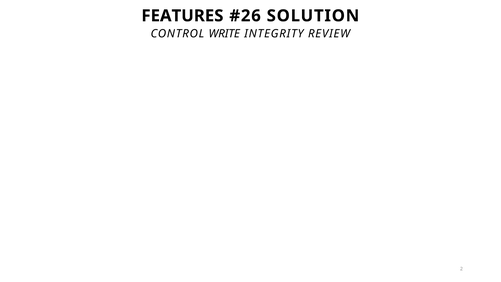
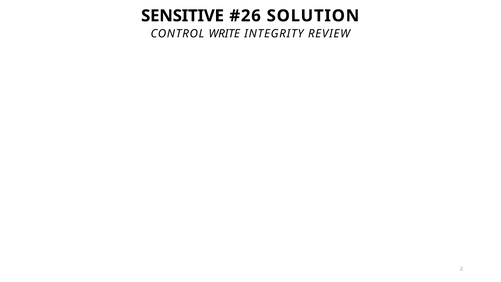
FEATURES: FEATURES -> SENSITIVE (183, 16)
